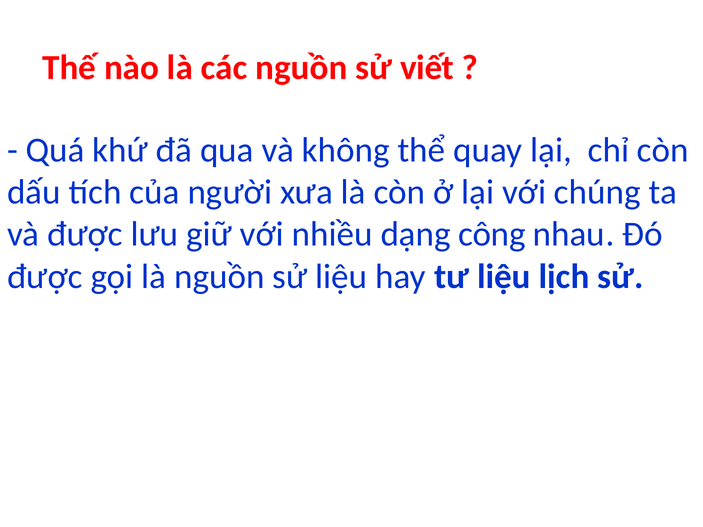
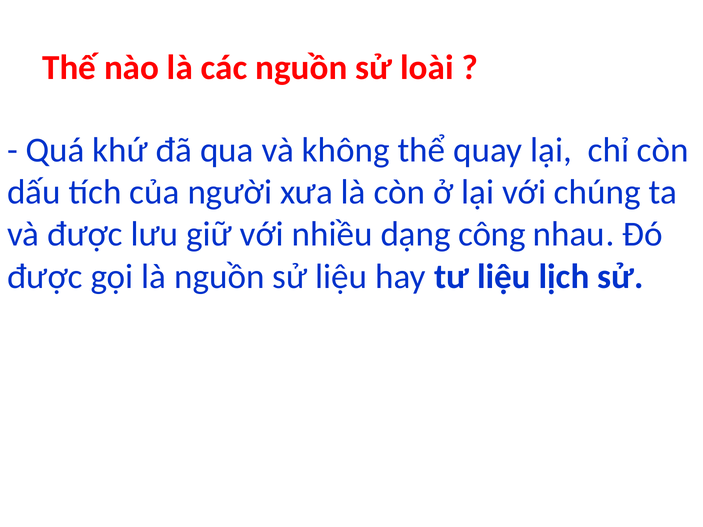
viết: viết -> loài (427, 68)
